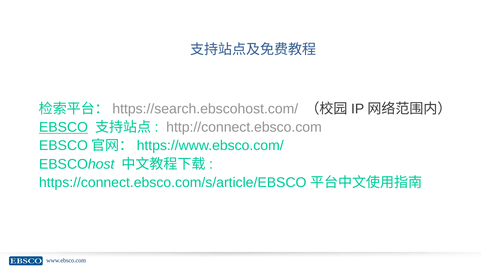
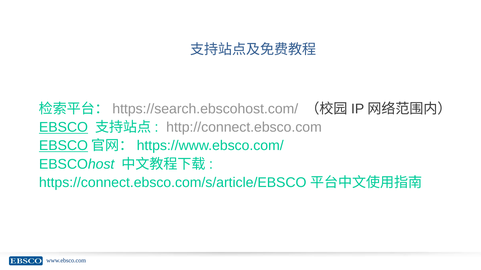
EBSCO underline: none -> present (63, 146)
